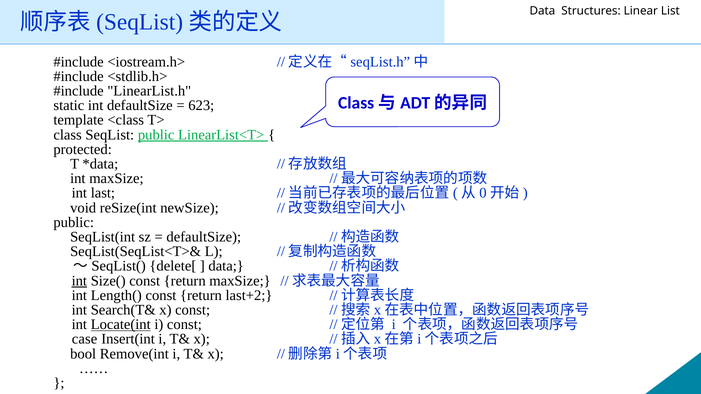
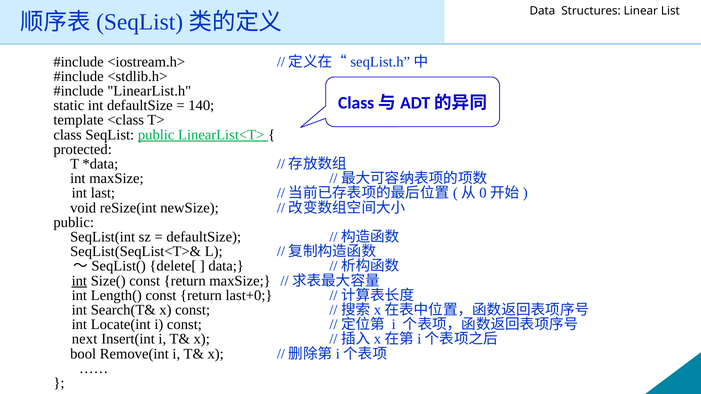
623: 623 -> 140 (201, 106)
last+2: last+2 -> last+0 (249, 296)
Locate(int underline: present -> none (121, 325)
case: case -> next (85, 339)
